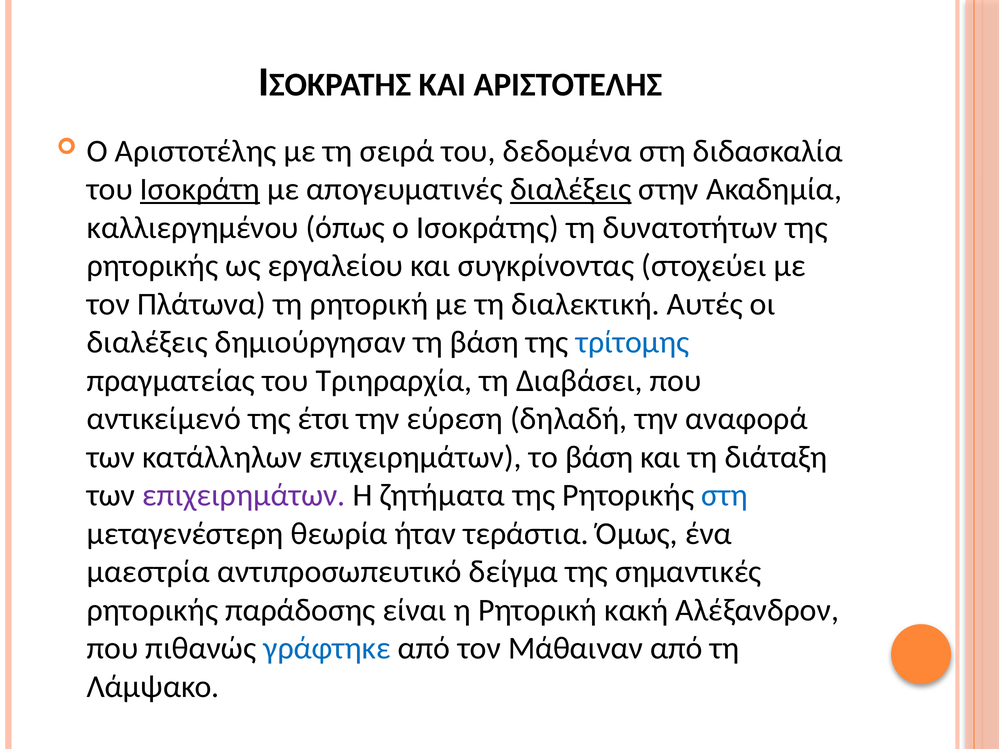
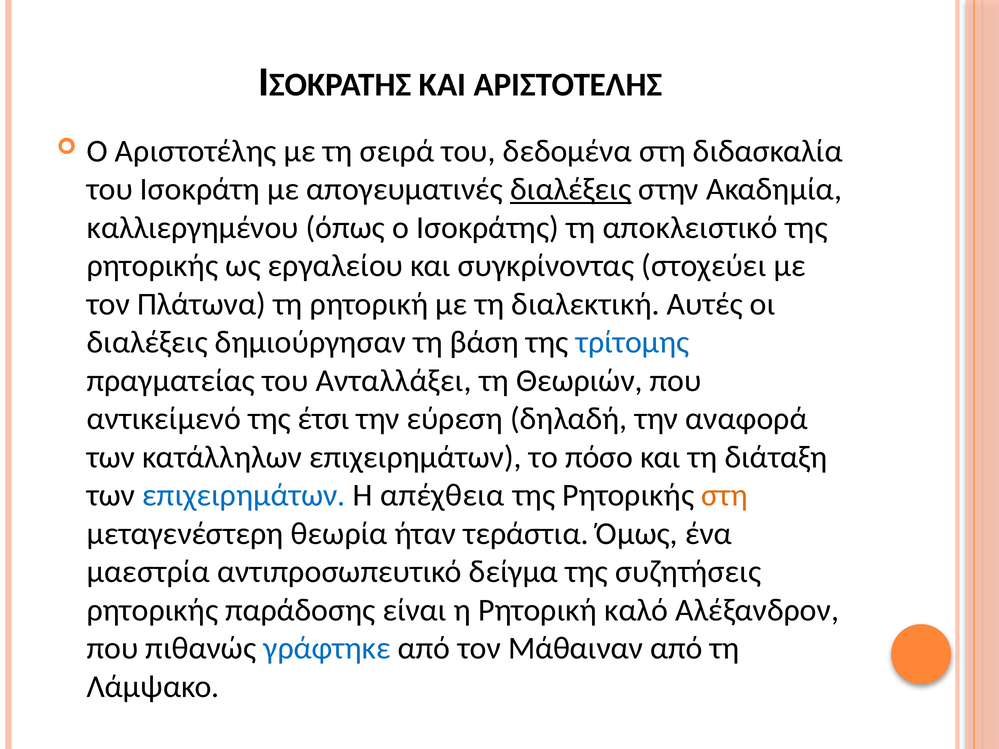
Ισοκράτη underline: present -> none (200, 189)
δυνατοτήτων: δυνατοτήτων -> αποκλειστικό (690, 228)
Τριηραρχία: Τριηραρχία -> Ανταλλάξει (394, 381)
Διαβάσει: Διαβάσει -> Θεωριών (579, 381)
το βάση: βάση -> πόσο (599, 457)
επιχειρημάτων colour: purple -> blue (244, 496)
ζητήματα: ζητήματα -> απέχθεια (442, 496)
στη colour: blue -> orange (725, 496)
σημαντικές: σημαντικές -> συζητήσεις (688, 572)
κακή: κακή -> καλό (636, 610)
